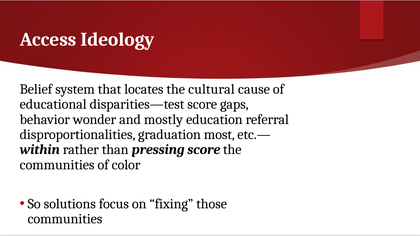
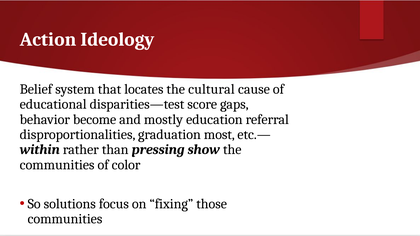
Access: Access -> Action (48, 40)
wonder: wonder -> become (95, 120)
pressing score: score -> show (204, 150)
